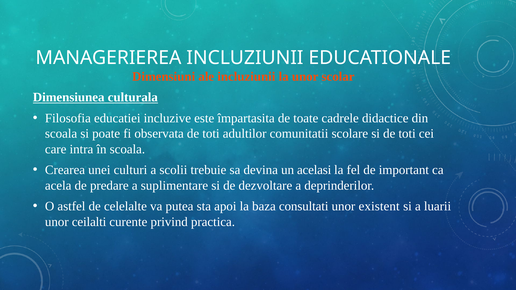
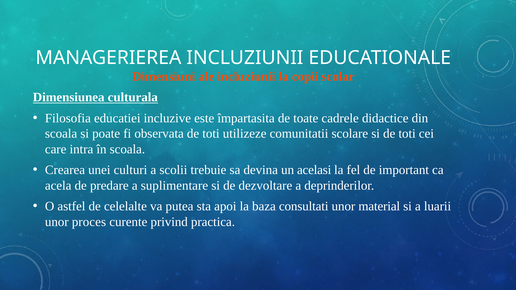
la unor: unor -> copii (305, 77)
adultilor: adultilor -> utilizeze (245, 134)
existent: existent -> material (379, 206)
ceilalti: ceilalti -> proces (89, 222)
